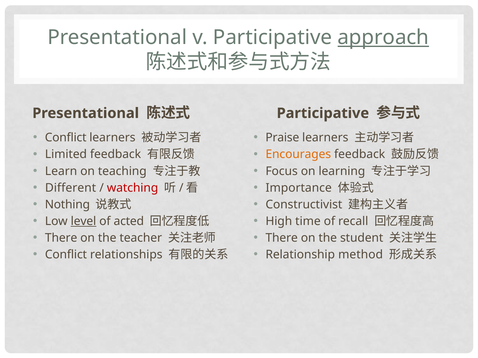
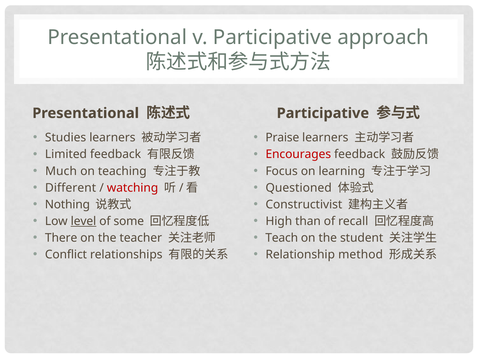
approach underline: present -> none (383, 38)
Conflict: Conflict -> Studies (66, 138)
Encourages colour: orange -> red (298, 155)
Learn: Learn -> Much (61, 171)
Importance: Importance -> Questioned (299, 188)
acted: acted -> some (129, 222)
time: time -> than (308, 222)
There: There -> Teach (282, 238)
